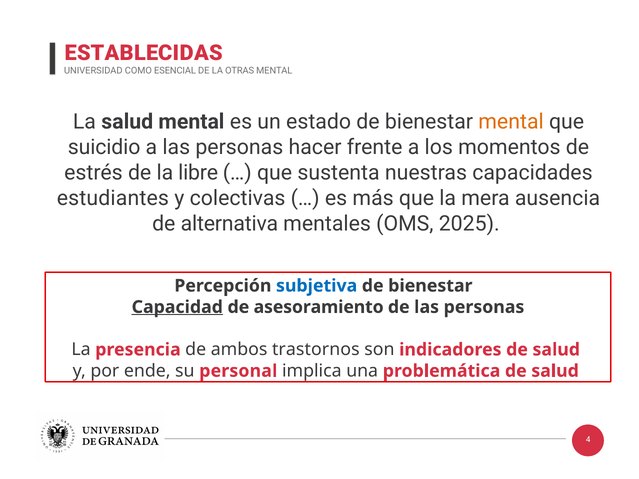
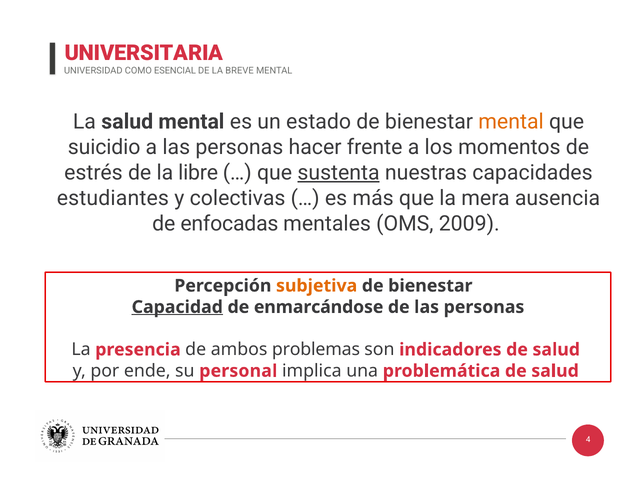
ESTABLECIDAS: ESTABLECIDAS -> UNIVERSITARIA (144, 53)
OTRAS: OTRAS -> BREVE (239, 71)
sustenta underline: none -> present (339, 173)
alternativa: alternativa -> enfocadas (229, 224)
2025: 2025 -> 2009 (469, 224)
subjetiva colour: blue -> orange (317, 286)
asesoramiento: asesoramiento -> enmarcándose (319, 307)
trastornos: trastornos -> problemas (316, 350)
